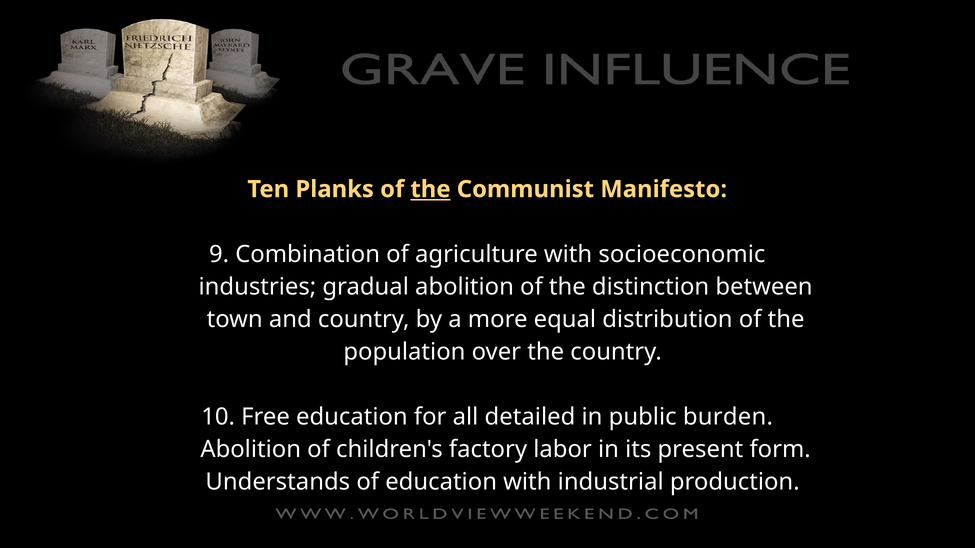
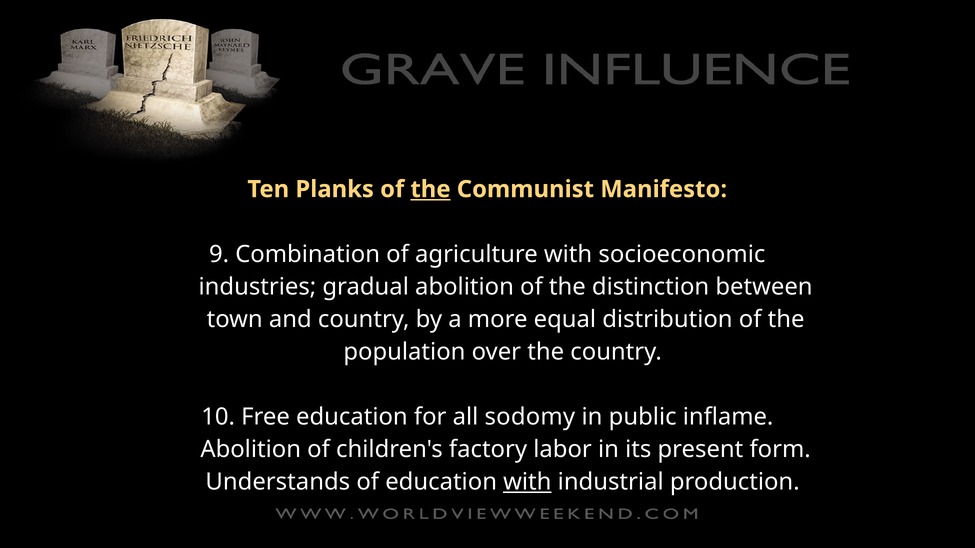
detailed: detailed -> sodomy (530, 417)
burden: burden -> inflame (728, 417)
with underline: none -> present (527, 482)
